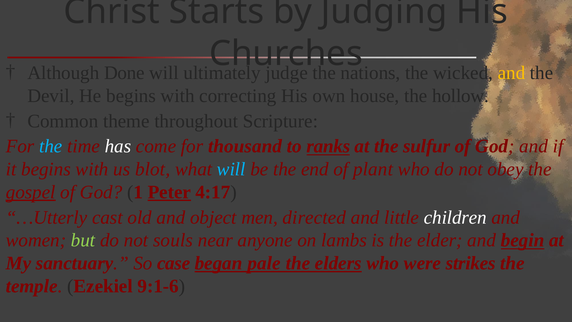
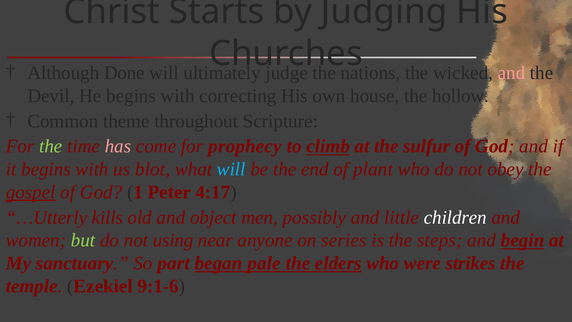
and colour: yellow -> pink (511, 73)
the colour: light blue -> light green (51, 146)
has colour: white -> pink (118, 146)
thousand: thousand -> prophecy (245, 146)
ranks: ranks -> climb (328, 146)
Peter underline: present -> none (169, 192)
cast: cast -> kills (107, 217)
directed: directed -> possibly (314, 217)
souls: souls -> using (173, 240)
lambs: lambs -> series (344, 240)
elder: elder -> steps (440, 240)
case: case -> part (174, 263)
